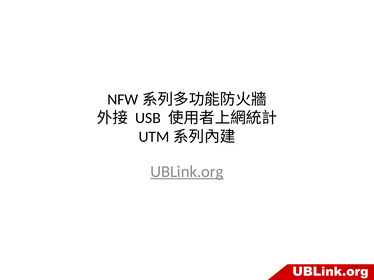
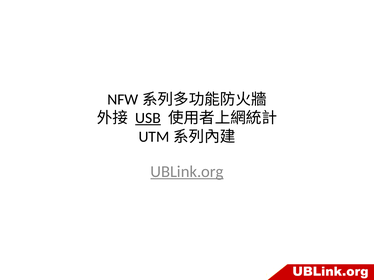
USB underline: none -> present (148, 118)
